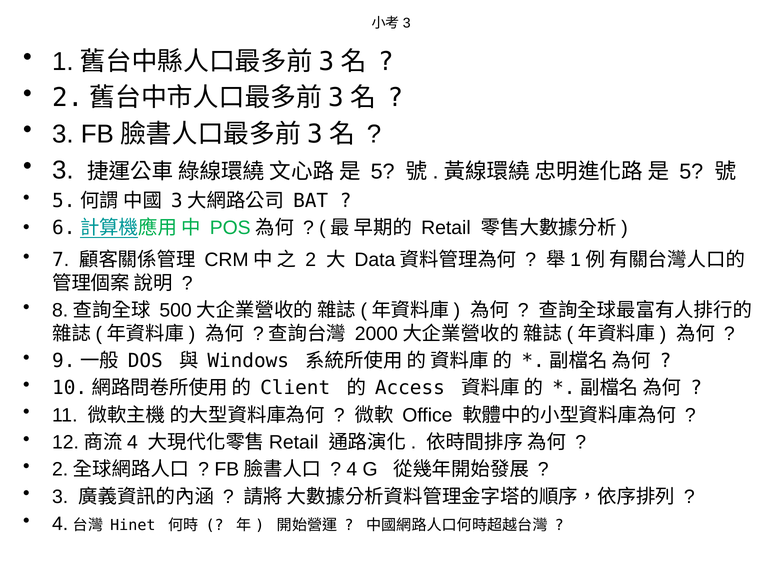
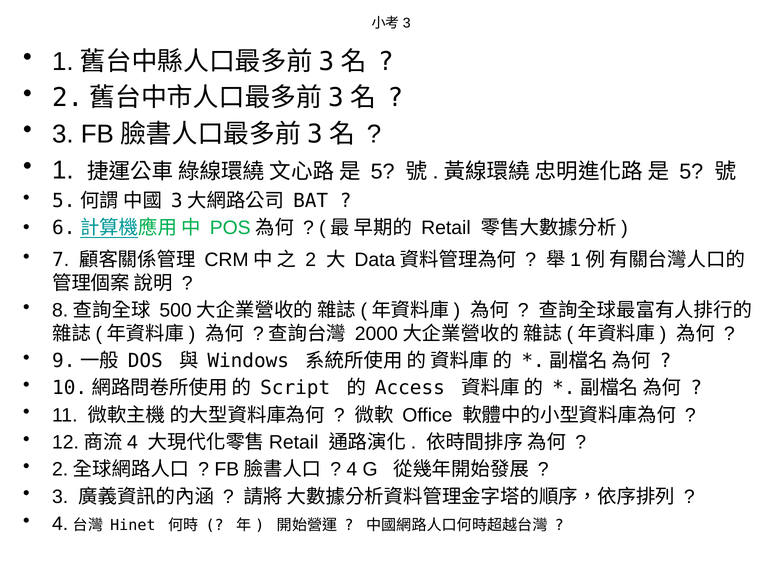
3: 3 -> 1 (63, 170)
Client: Client -> Script (295, 388)
